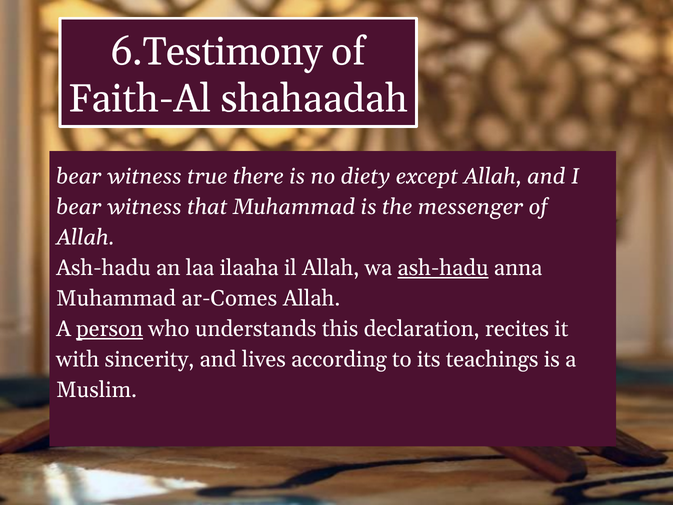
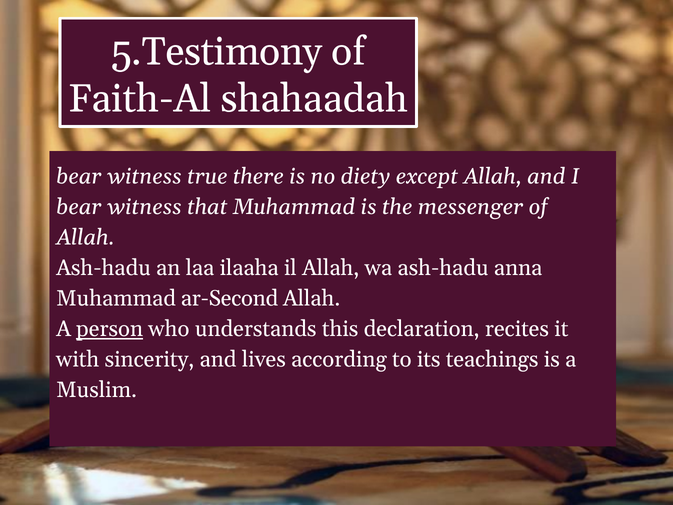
6.Testimony: 6.Testimony -> 5.Testimony (217, 52)
ash-hadu underline: present -> none (443, 268)
ar-Comes: ar-Comes -> ar-Second (230, 298)
